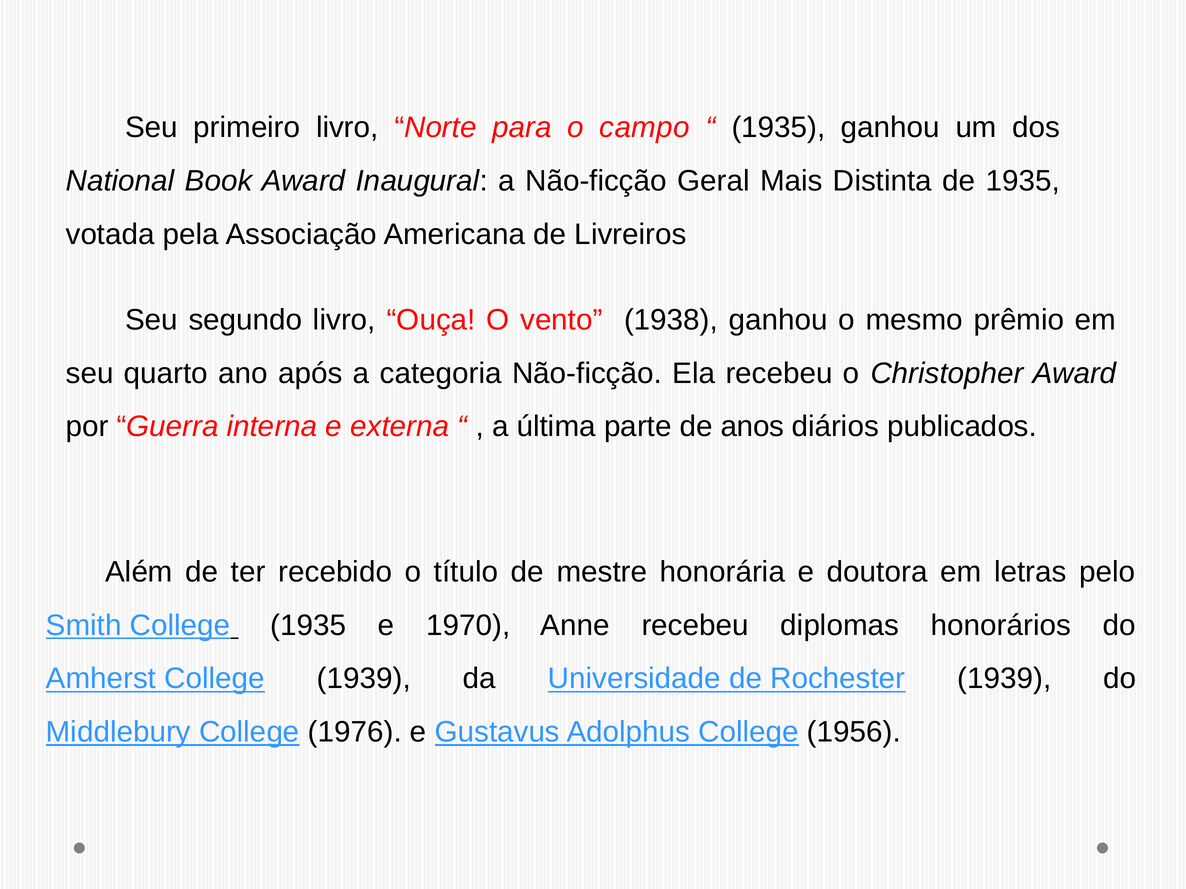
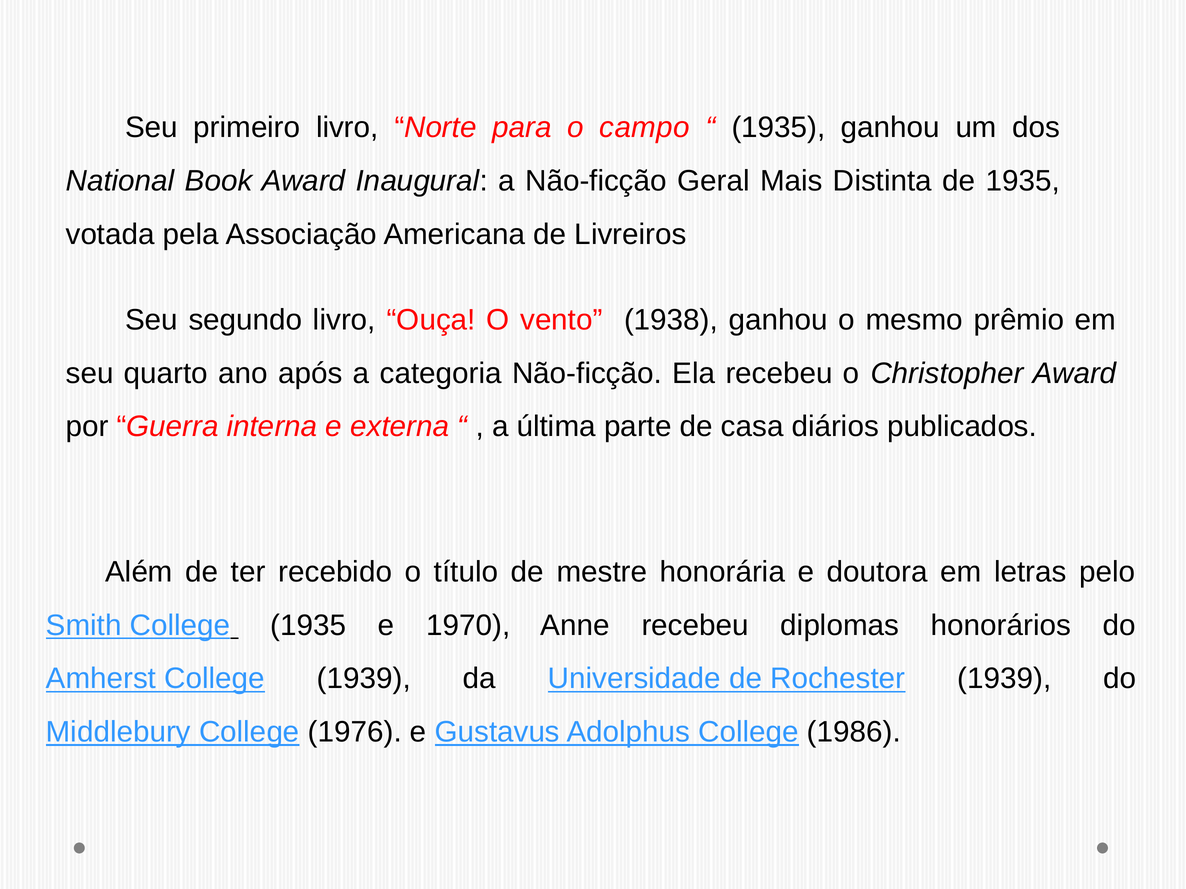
anos: anos -> casa (752, 427)
1956: 1956 -> 1986 (854, 732)
